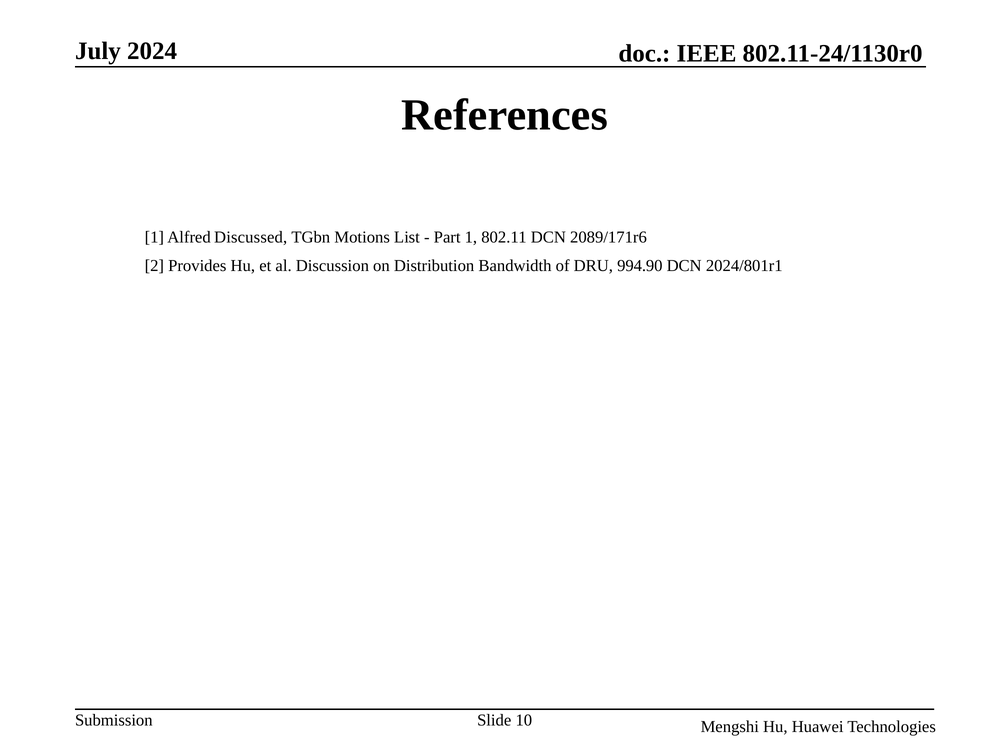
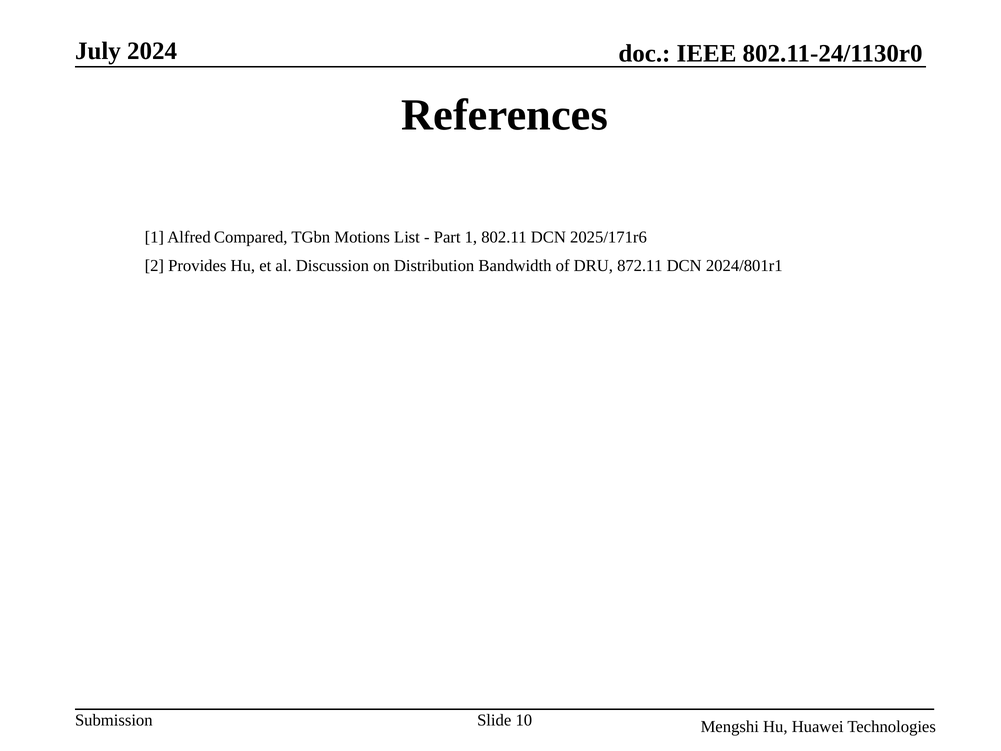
Discussed: Discussed -> Compared (251, 237)
2089/171r6: 2089/171r6 -> 2025/171r6 (608, 237)
994.90: 994.90 -> 872.11 (640, 266)
